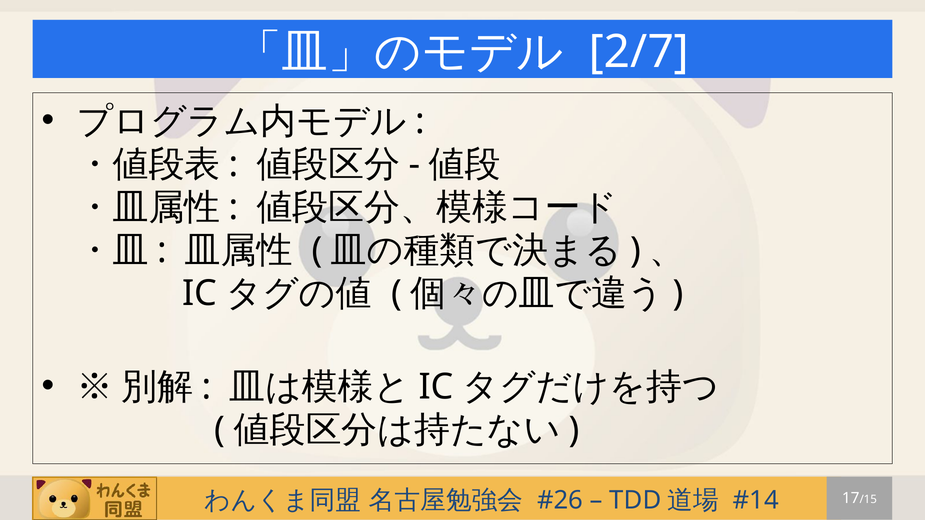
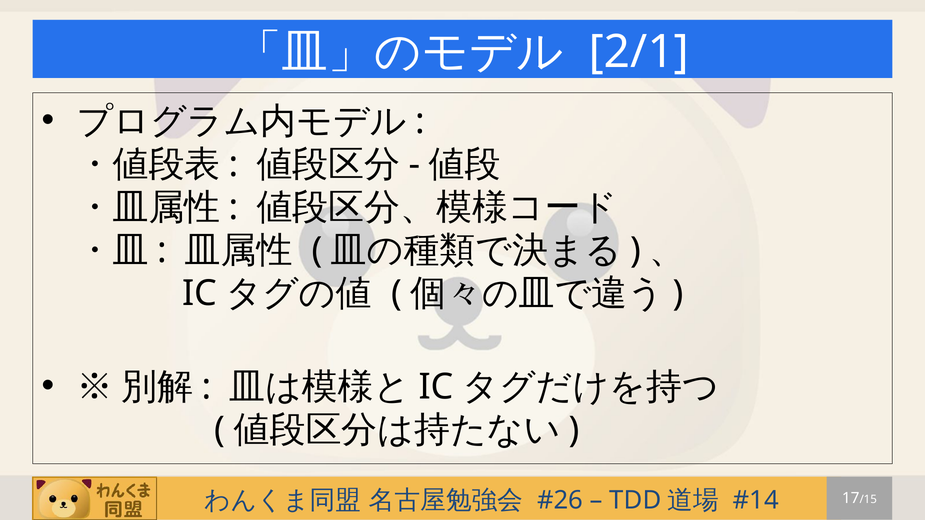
2/7: 2/7 -> 2/1 (639, 52)
